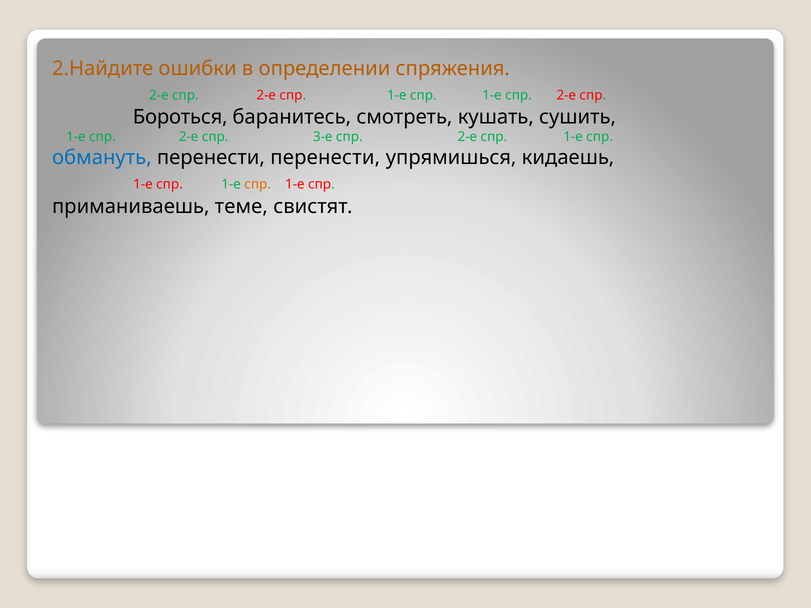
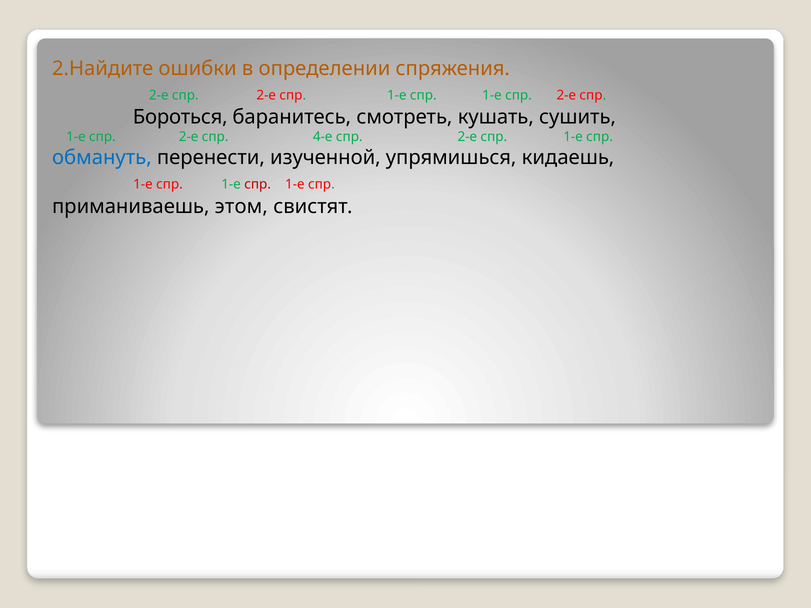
3-е: 3-е -> 4-е (323, 137)
перенести перенести: перенести -> изученной (325, 158)
спр colour: orange -> red (258, 184)
теме: теме -> этом (241, 206)
